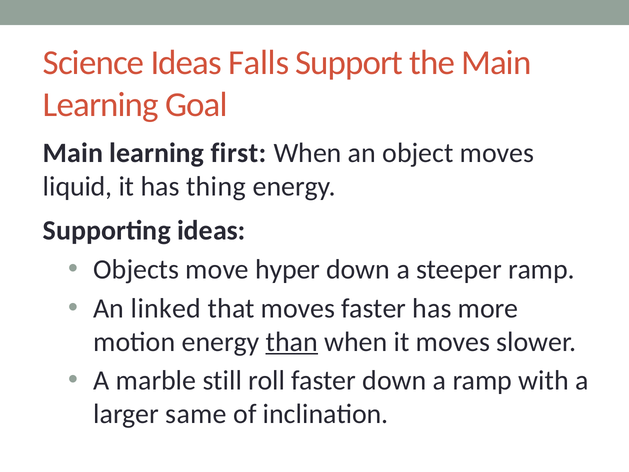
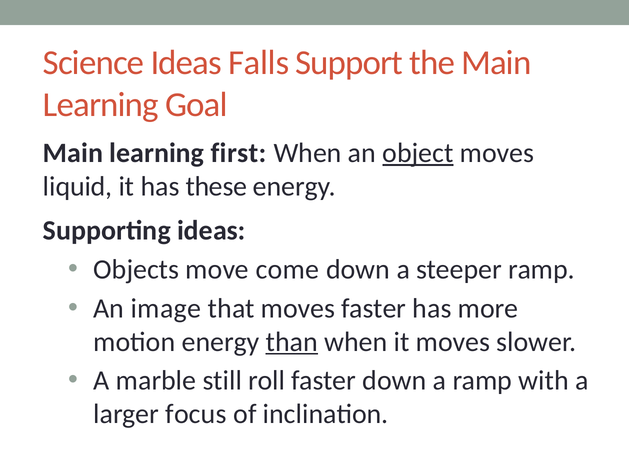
object underline: none -> present (418, 153)
thing: thing -> these (216, 186)
hyper: hyper -> come (287, 269)
linked: linked -> image (166, 308)
same: same -> focus (196, 414)
